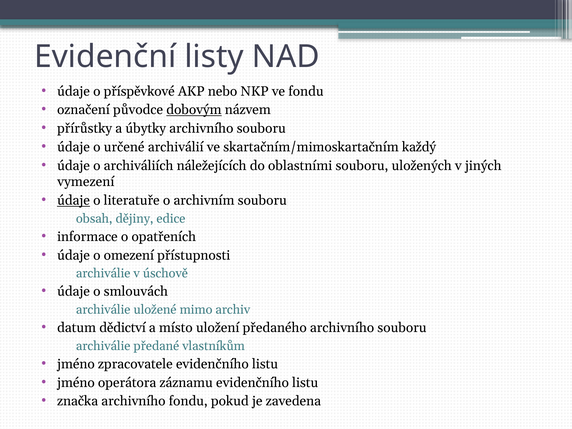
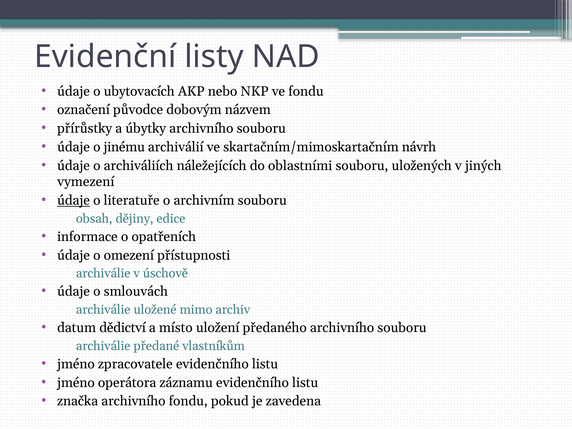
příspěvkové: příspěvkové -> ubytovacích (139, 91)
dobovým underline: present -> none (194, 110)
určené: určené -> jinému (124, 147)
každý: každý -> návrh (419, 147)
